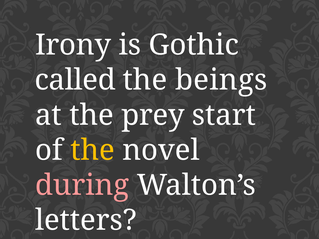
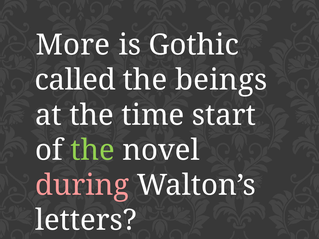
Irony: Irony -> More (73, 45)
prey: prey -> time (153, 115)
the colour: yellow -> light green (92, 150)
